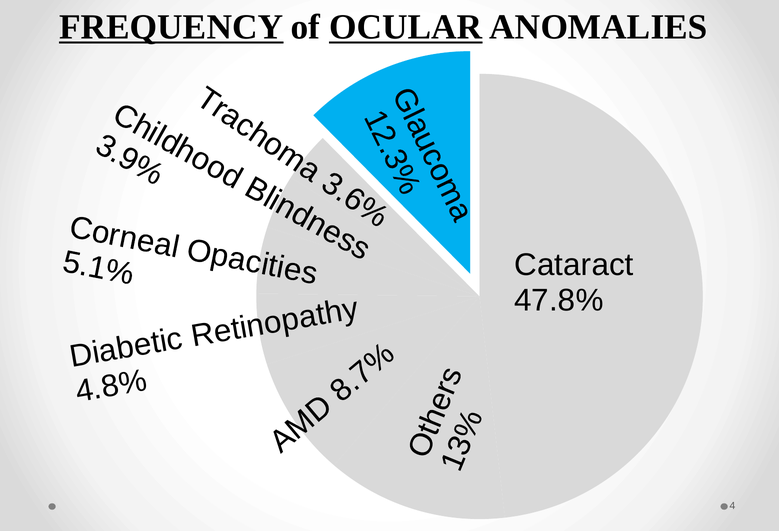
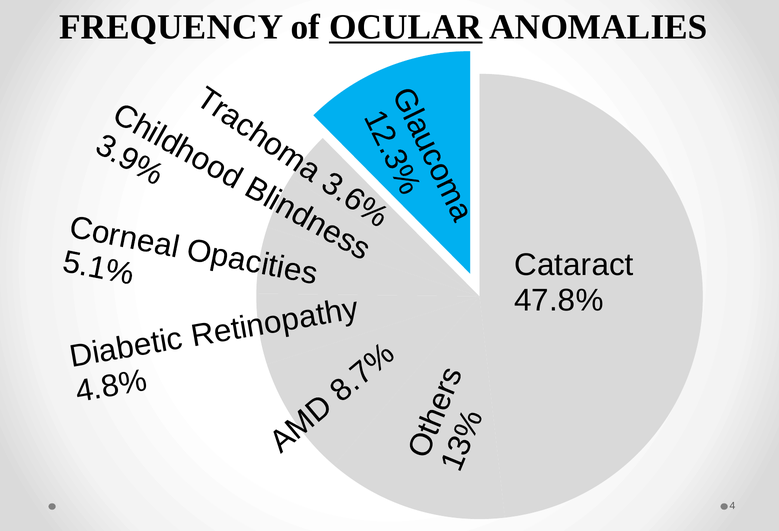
FREQUENCY underline: present -> none (171, 27)
